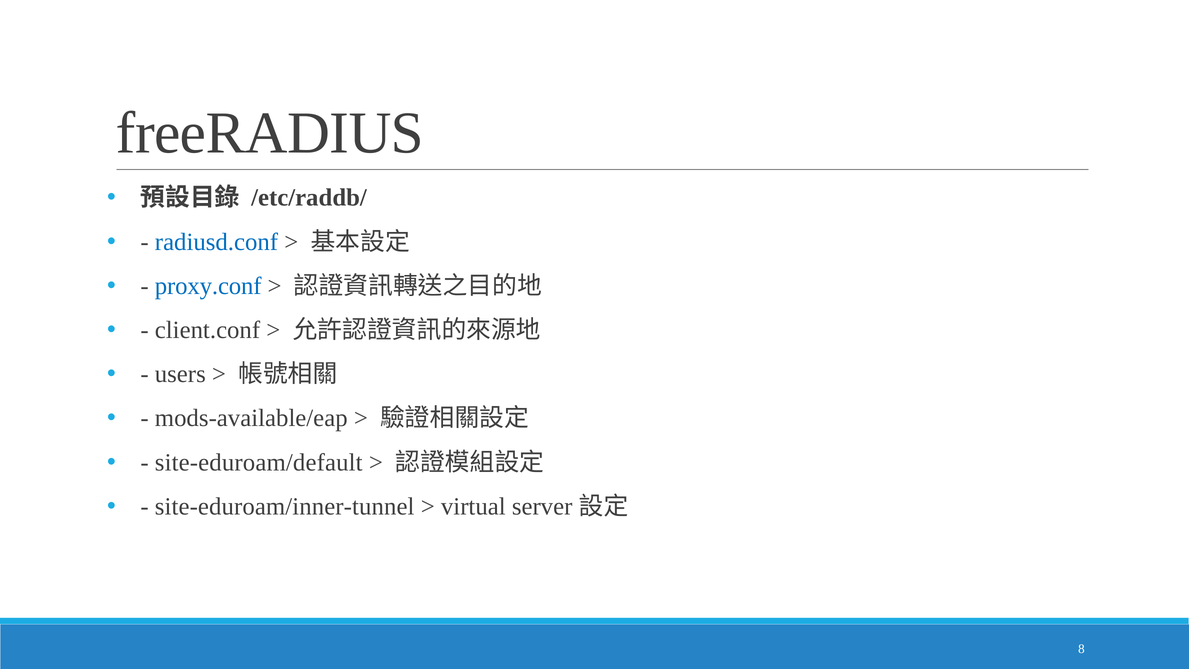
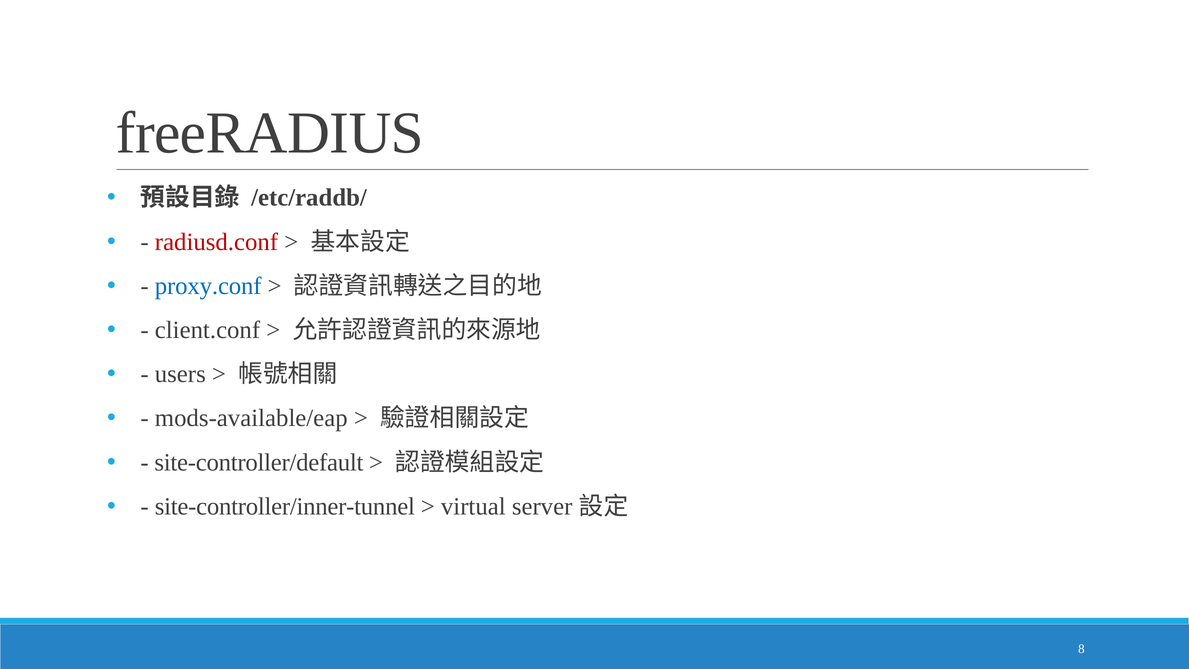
radiusd.conf colour: blue -> red (216, 242)
site-eduroam/default: site-eduroam/default -> site-controller/default (259, 462)
site-eduroam/inner-tunnel: site-eduroam/inner-tunnel -> site-controller/inner-tunnel (285, 506)
